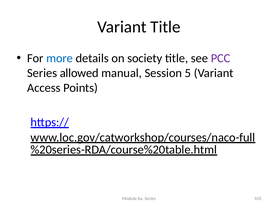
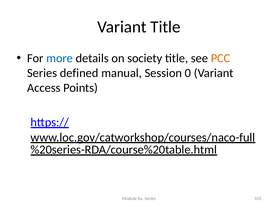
PCC colour: purple -> orange (221, 58)
allowed: allowed -> defined (79, 73)
5: 5 -> 0 (188, 73)
